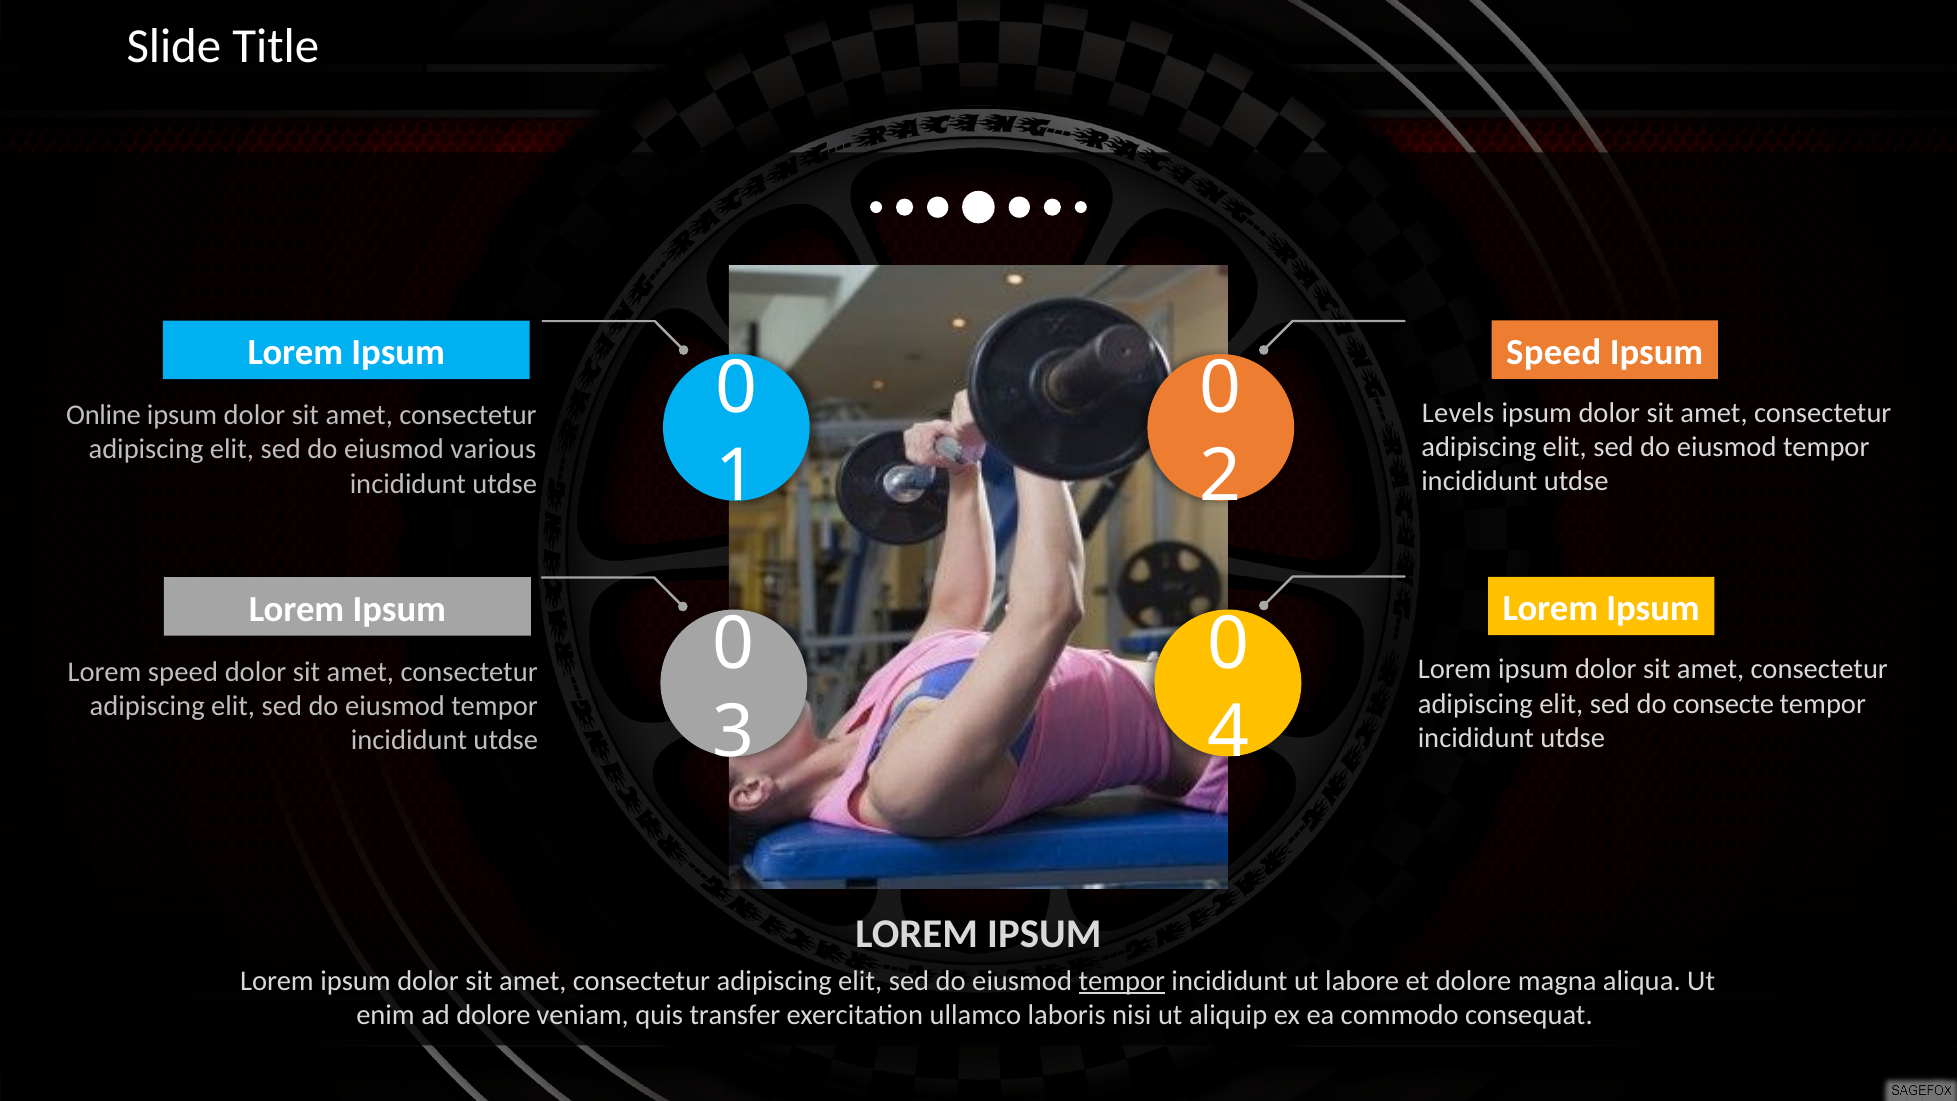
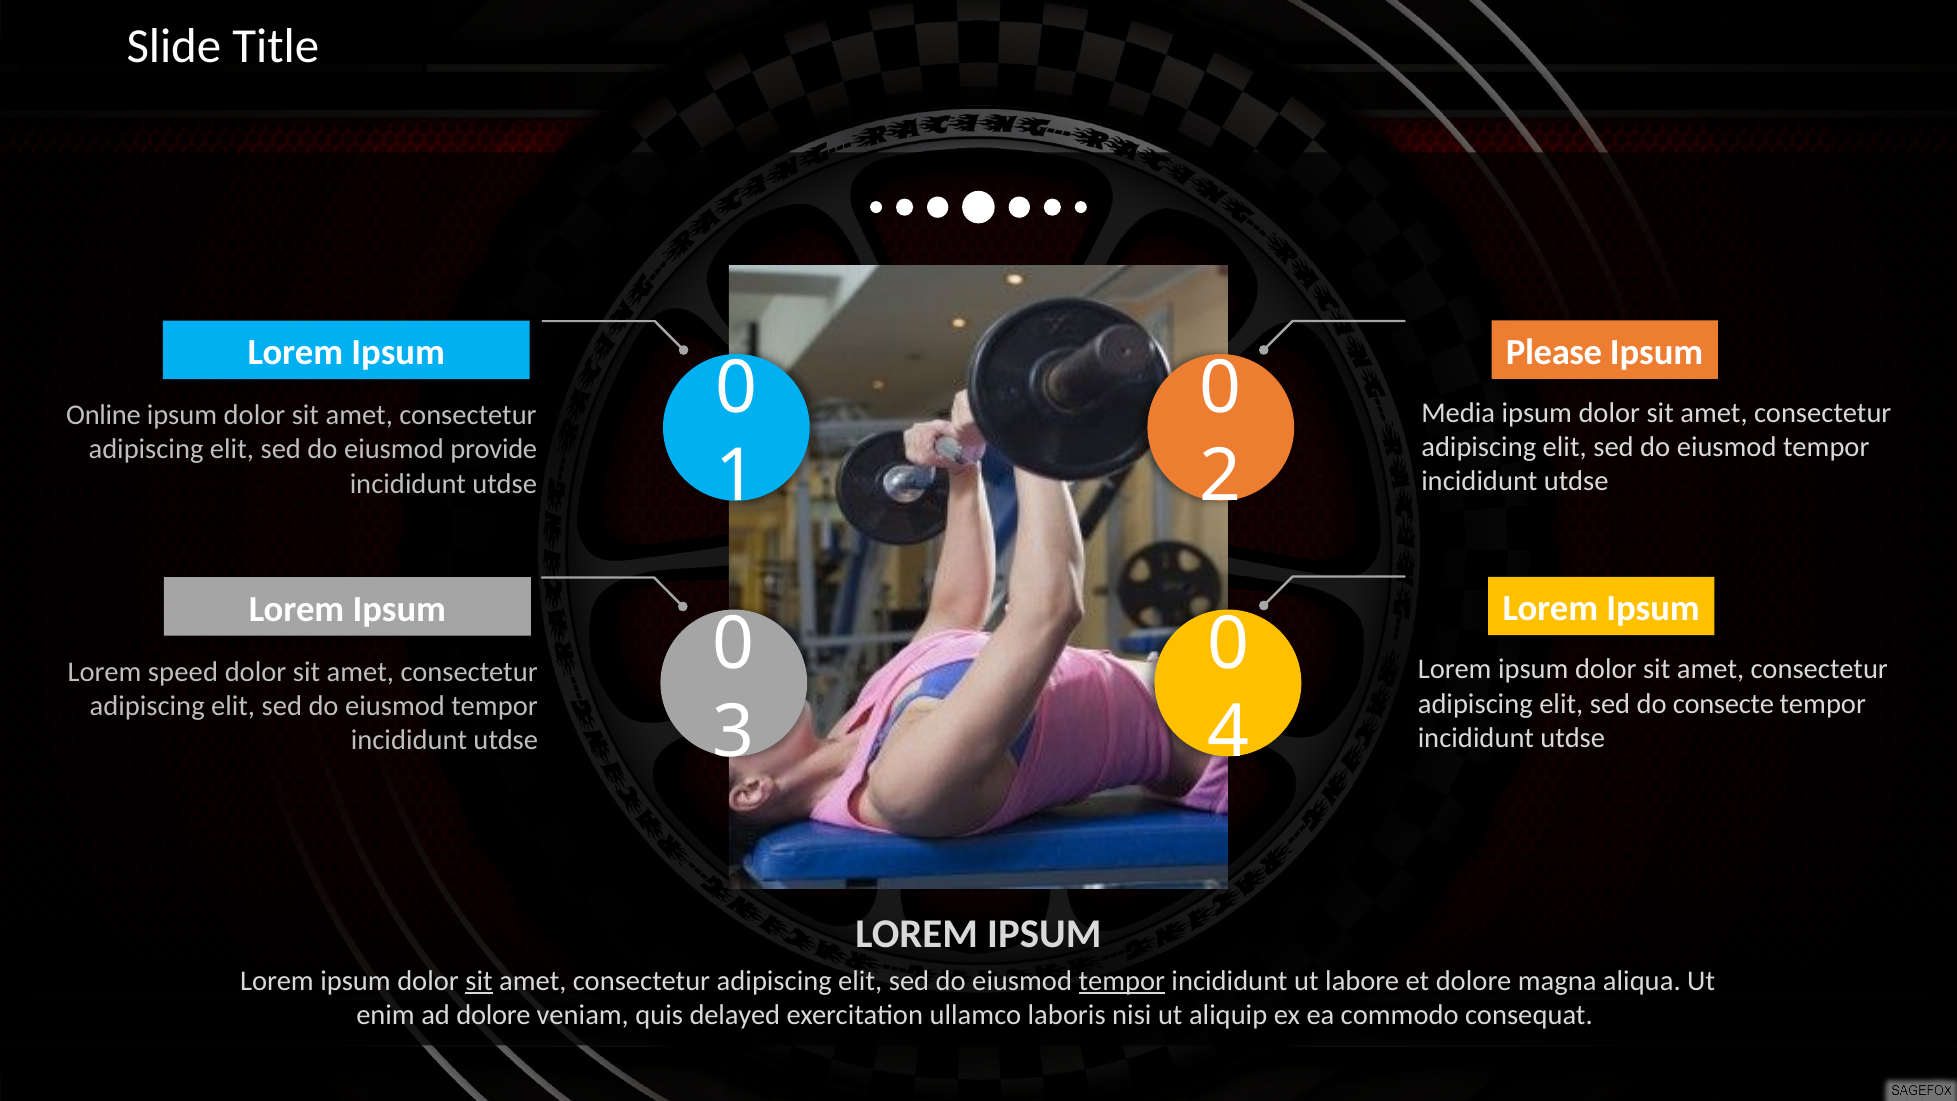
Speed: Speed -> Please (1554, 352)
Levels: Levels -> Media (1458, 413)
various: various -> provide (494, 449)
sit underline: none -> present (479, 981)
transfer: transfer -> delayed (735, 1015)
